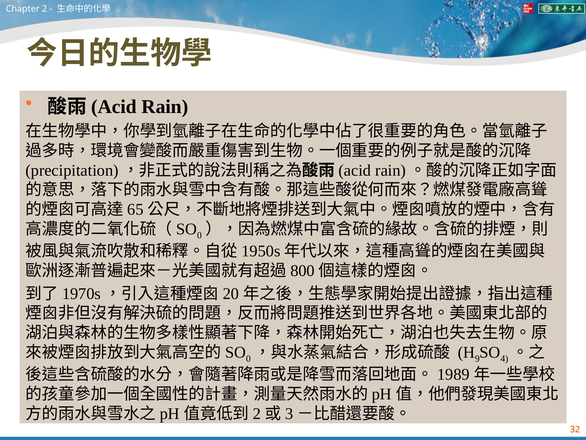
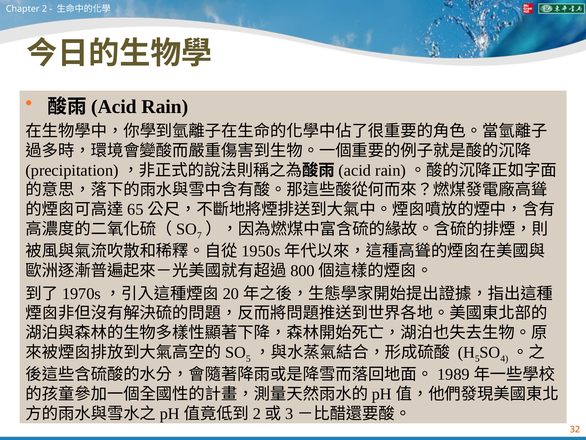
0: 0 -> 7 (199, 235)
0: 0 -> 5 (248, 358)
9: 9 -> 5 (477, 358)
